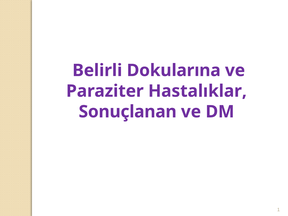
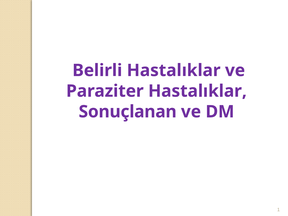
Belirli Dokularına: Dokularına -> Hastalıklar (174, 70)
